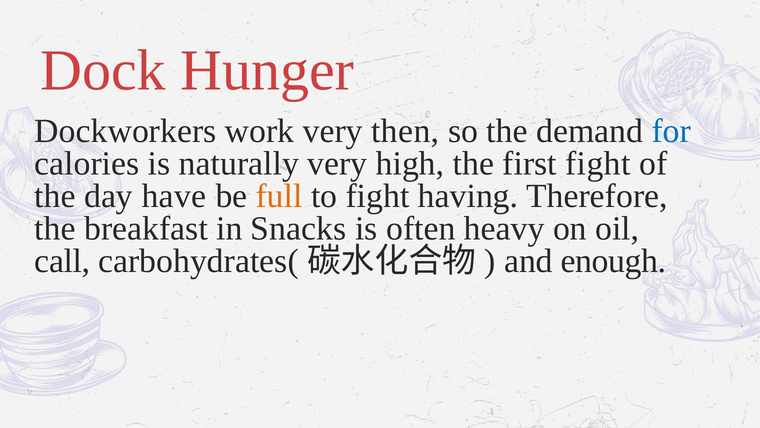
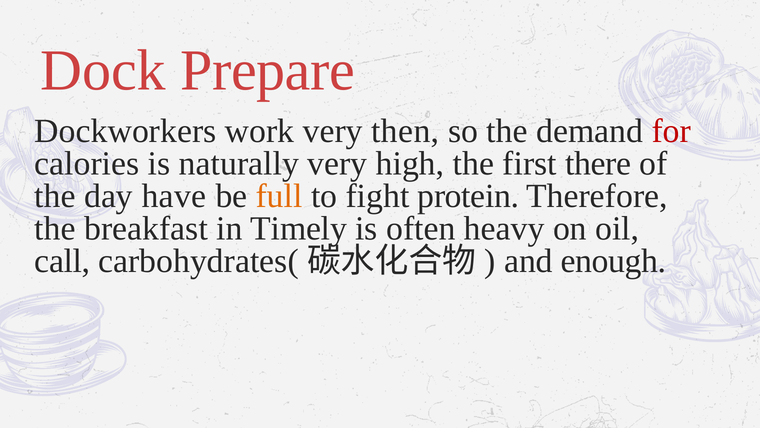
Hunger: Hunger -> Prepare (268, 70)
for colour: blue -> red (671, 131)
first fight: fight -> there (598, 163)
having: having -> protein (468, 196)
Snacks: Snacks -> Timely (299, 228)
